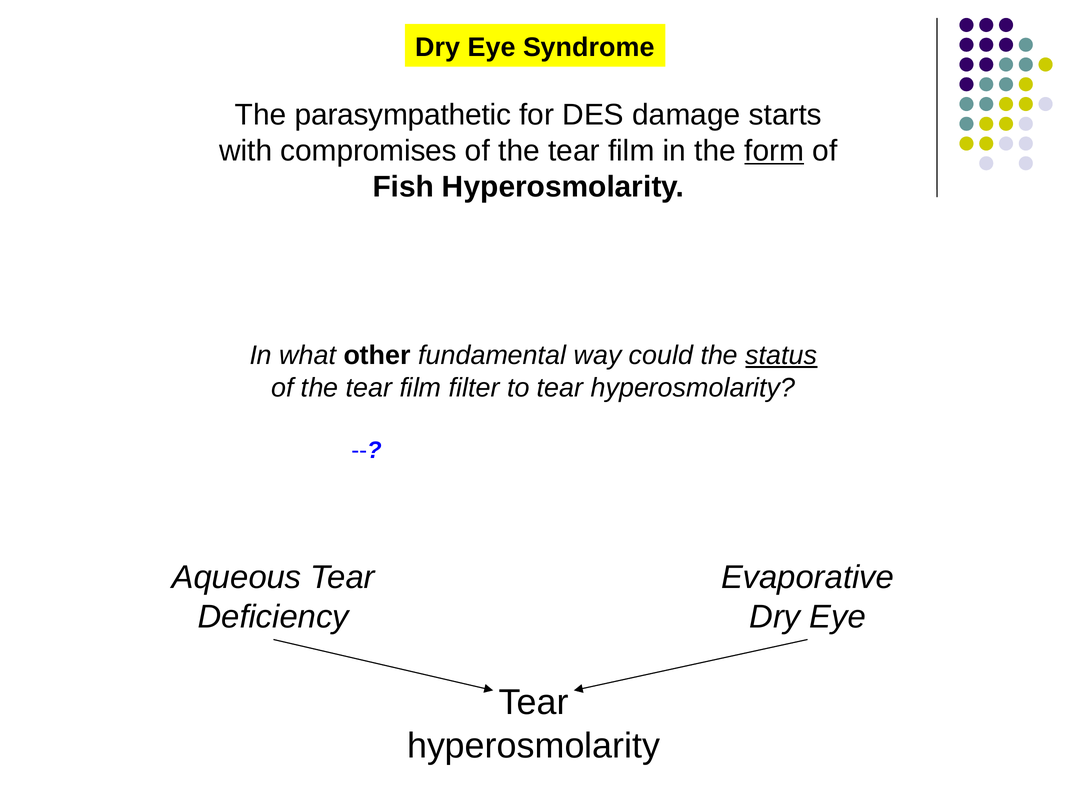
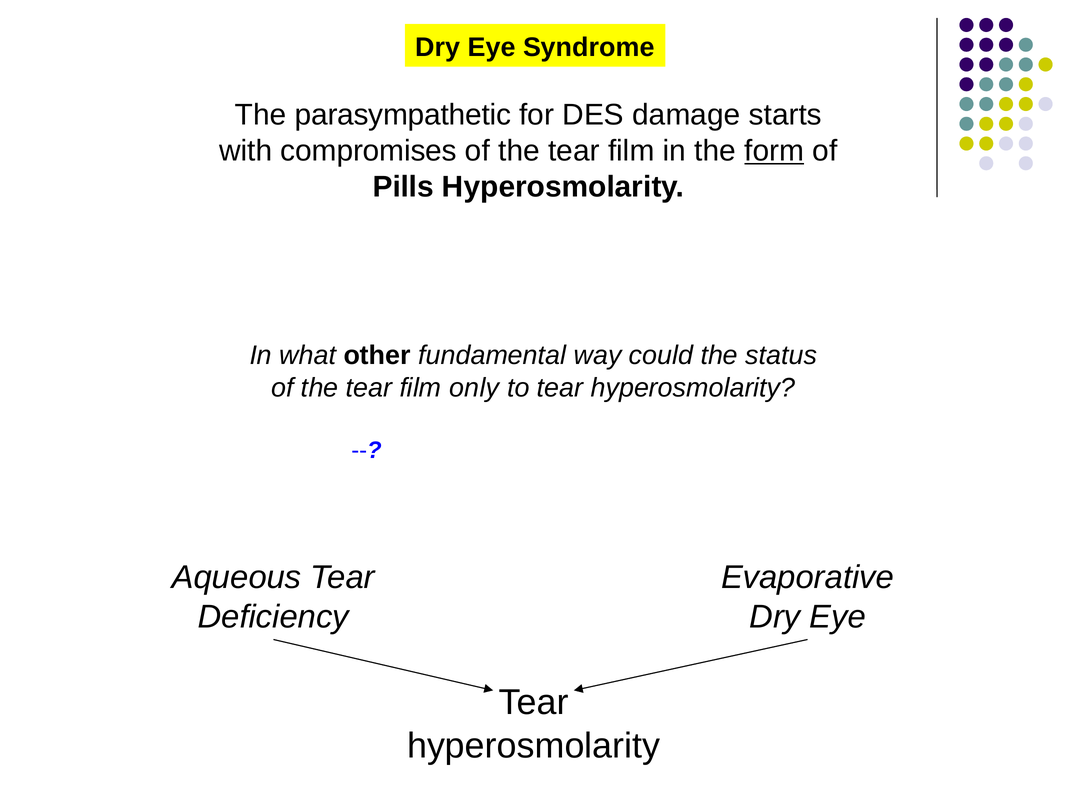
Fish: Fish -> Pills (403, 187)
status underline: present -> none (781, 355)
filter: filter -> only (474, 388)
